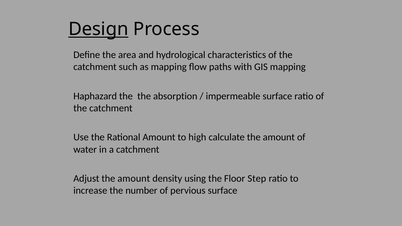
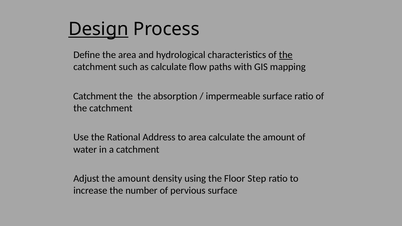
the underline: none -> present (286, 55)
as mapping: mapping -> calculate (169, 67)
Haphazard: Haphazard -> Catchment (95, 96)
Rational Amount: Amount -> Address (159, 137)
to high: high -> area (197, 137)
